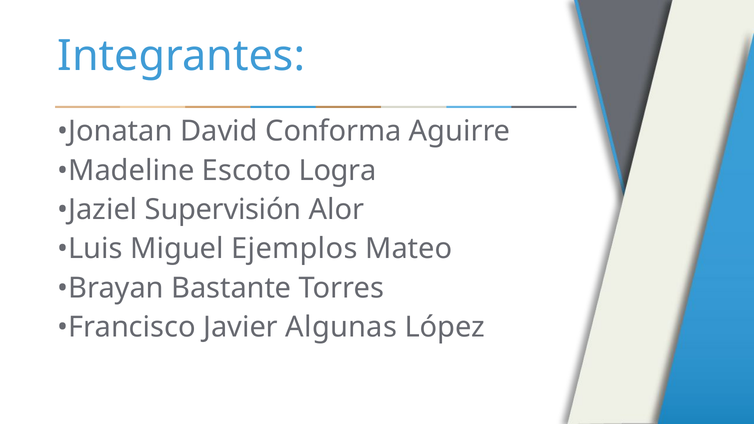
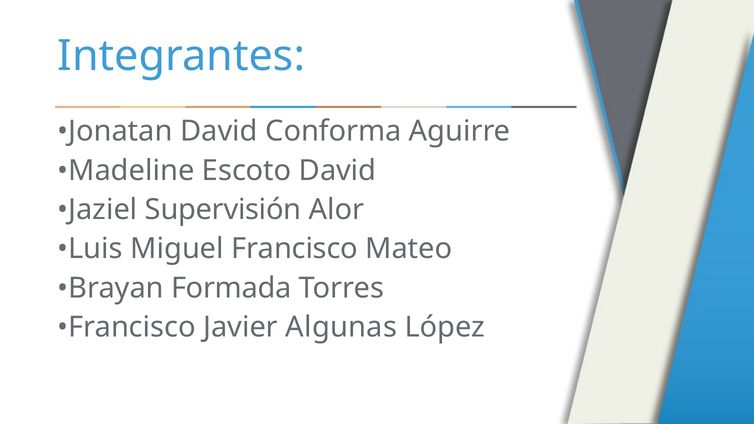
Escoto Logra: Logra -> David (337, 170)
Miguel Ejemplos: Ejemplos -> Francisco (295, 249)
Bastante: Bastante -> Formada (231, 288)
